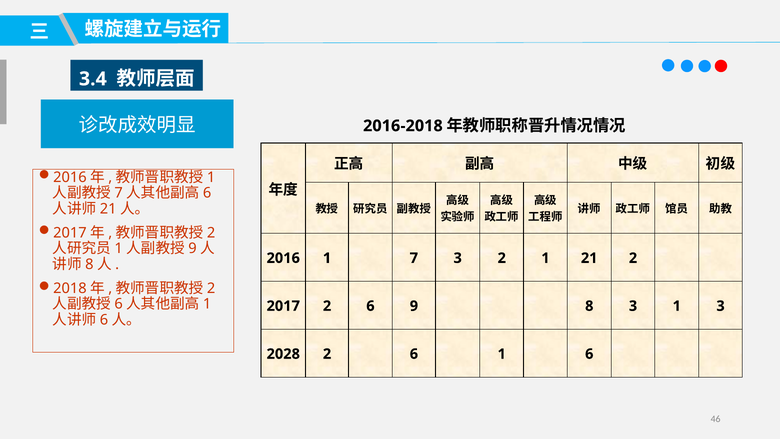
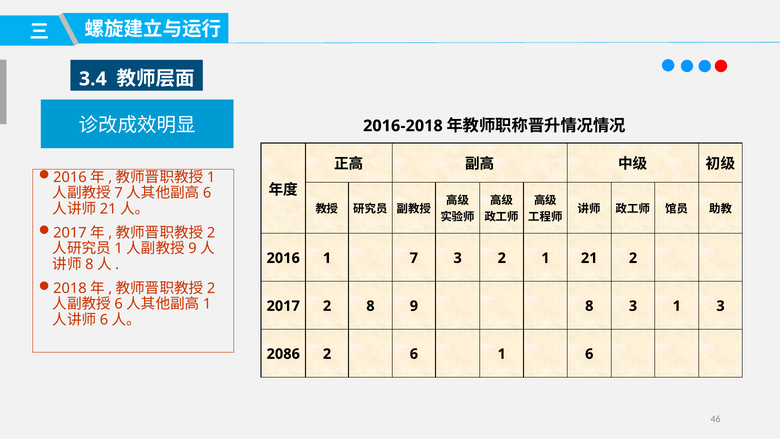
2017 2 6: 6 -> 8 (370, 306)
2028: 2028 -> 2086 (283, 354)
